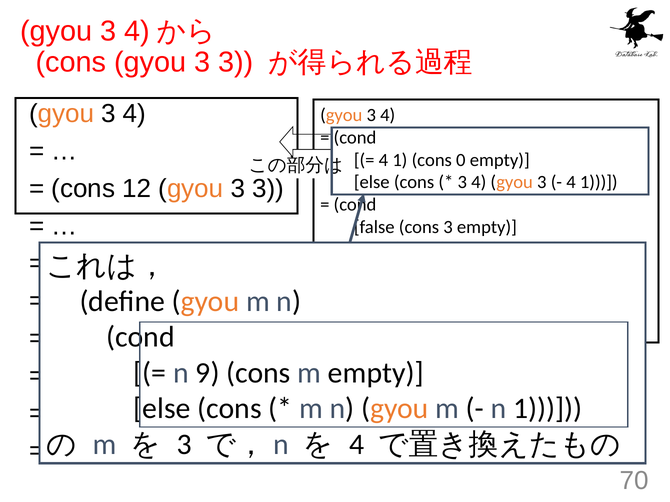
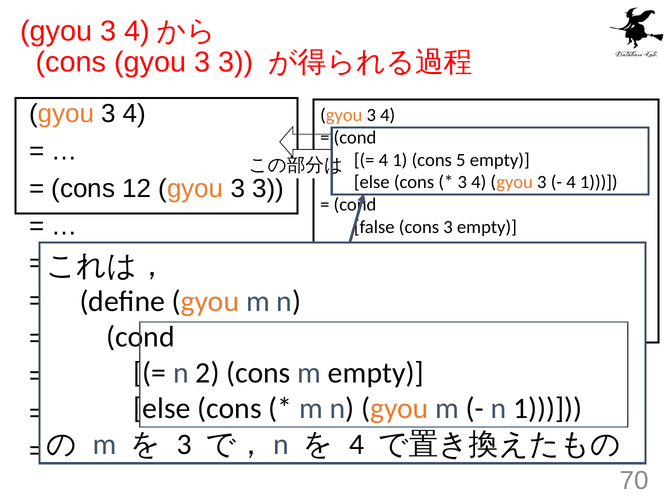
0: 0 -> 5 (461, 160)
n 9: 9 -> 2 (207, 373)
